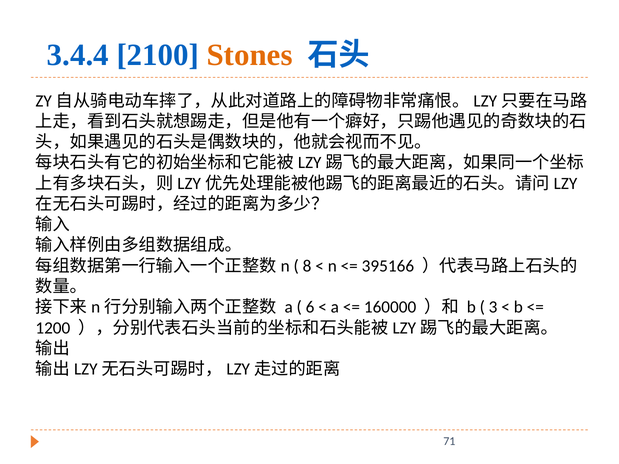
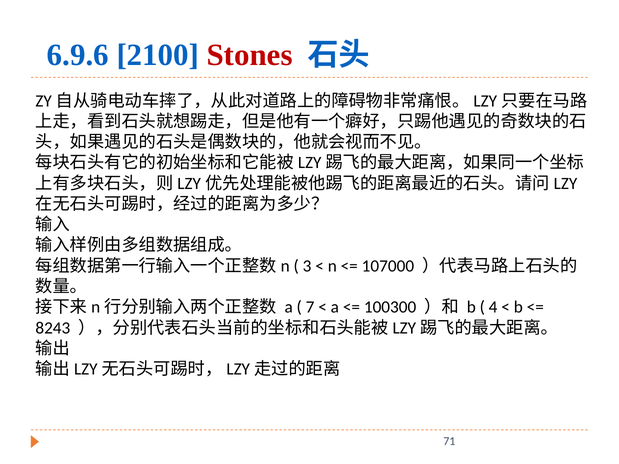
3.4.4: 3.4.4 -> 6.9.6 (78, 55)
Stones colour: orange -> red (250, 55)
8: 8 -> 3 (307, 266)
395166: 395166 -> 107000 (388, 266)
6: 6 -> 7 (310, 307)
160000: 160000 -> 100300 (390, 307)
3: 3 -> 4 (493, 307)
1200: 1200 -> 8243 (53, 328)
